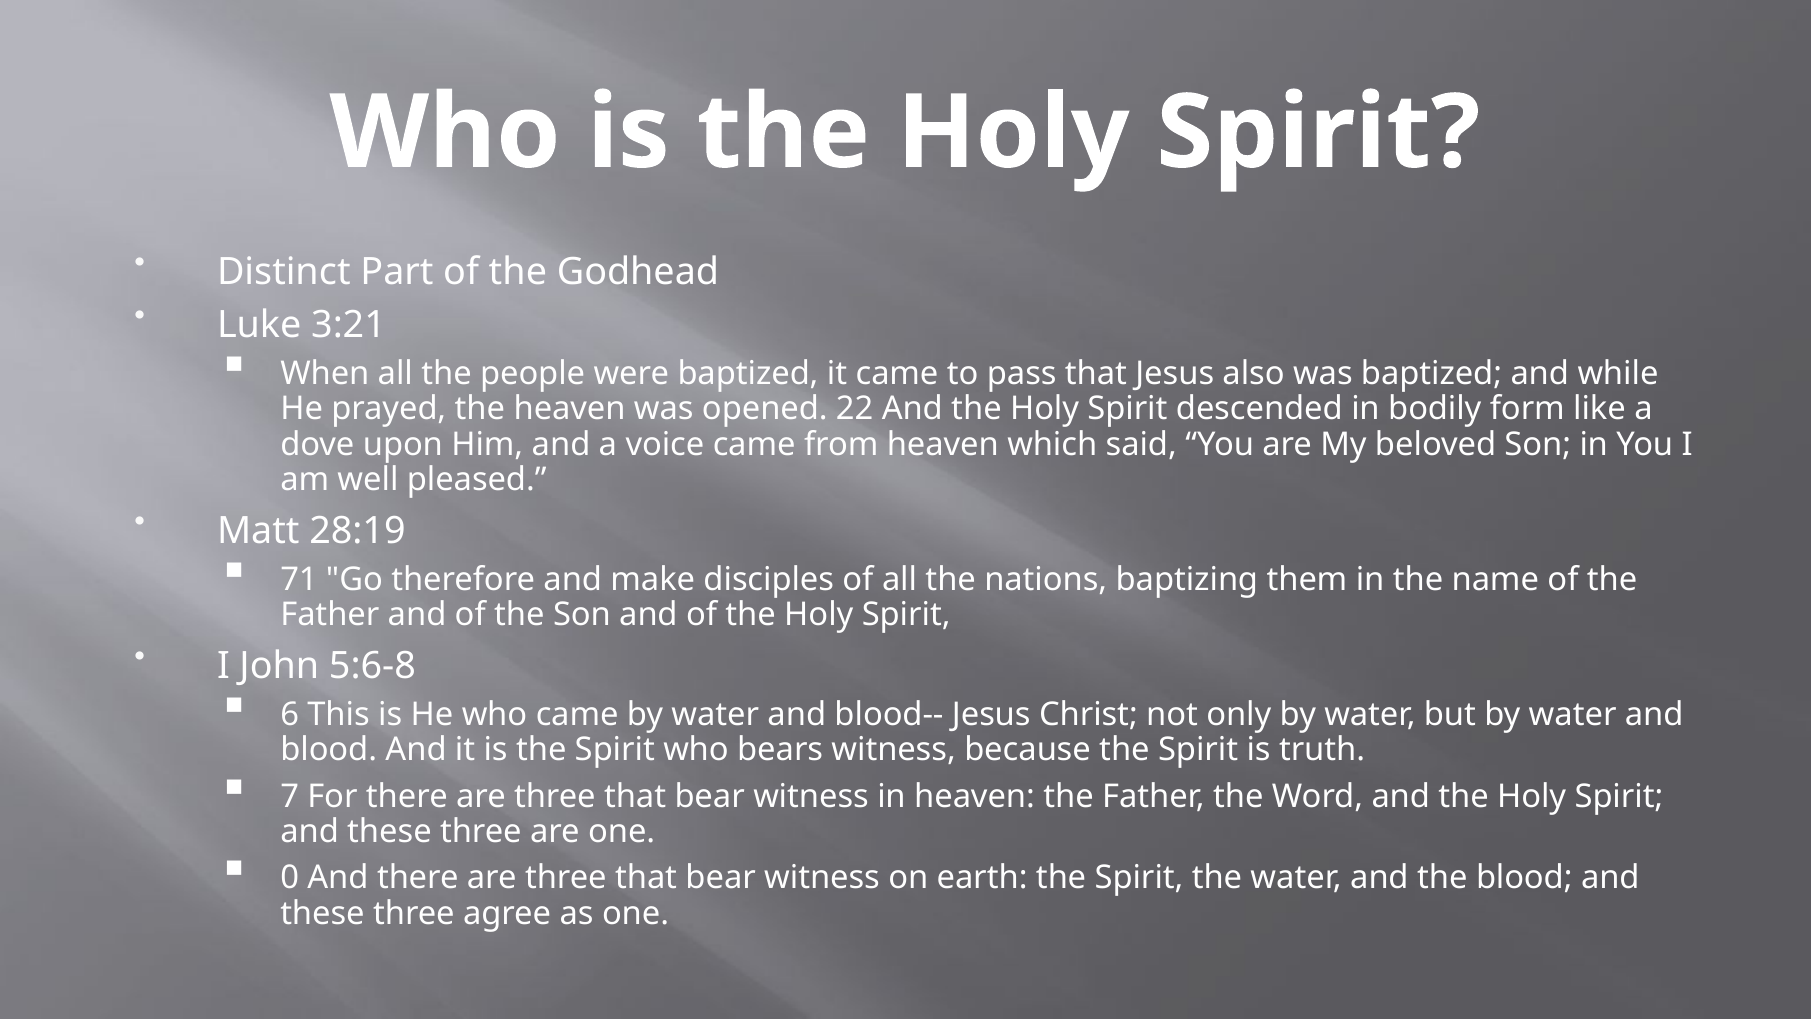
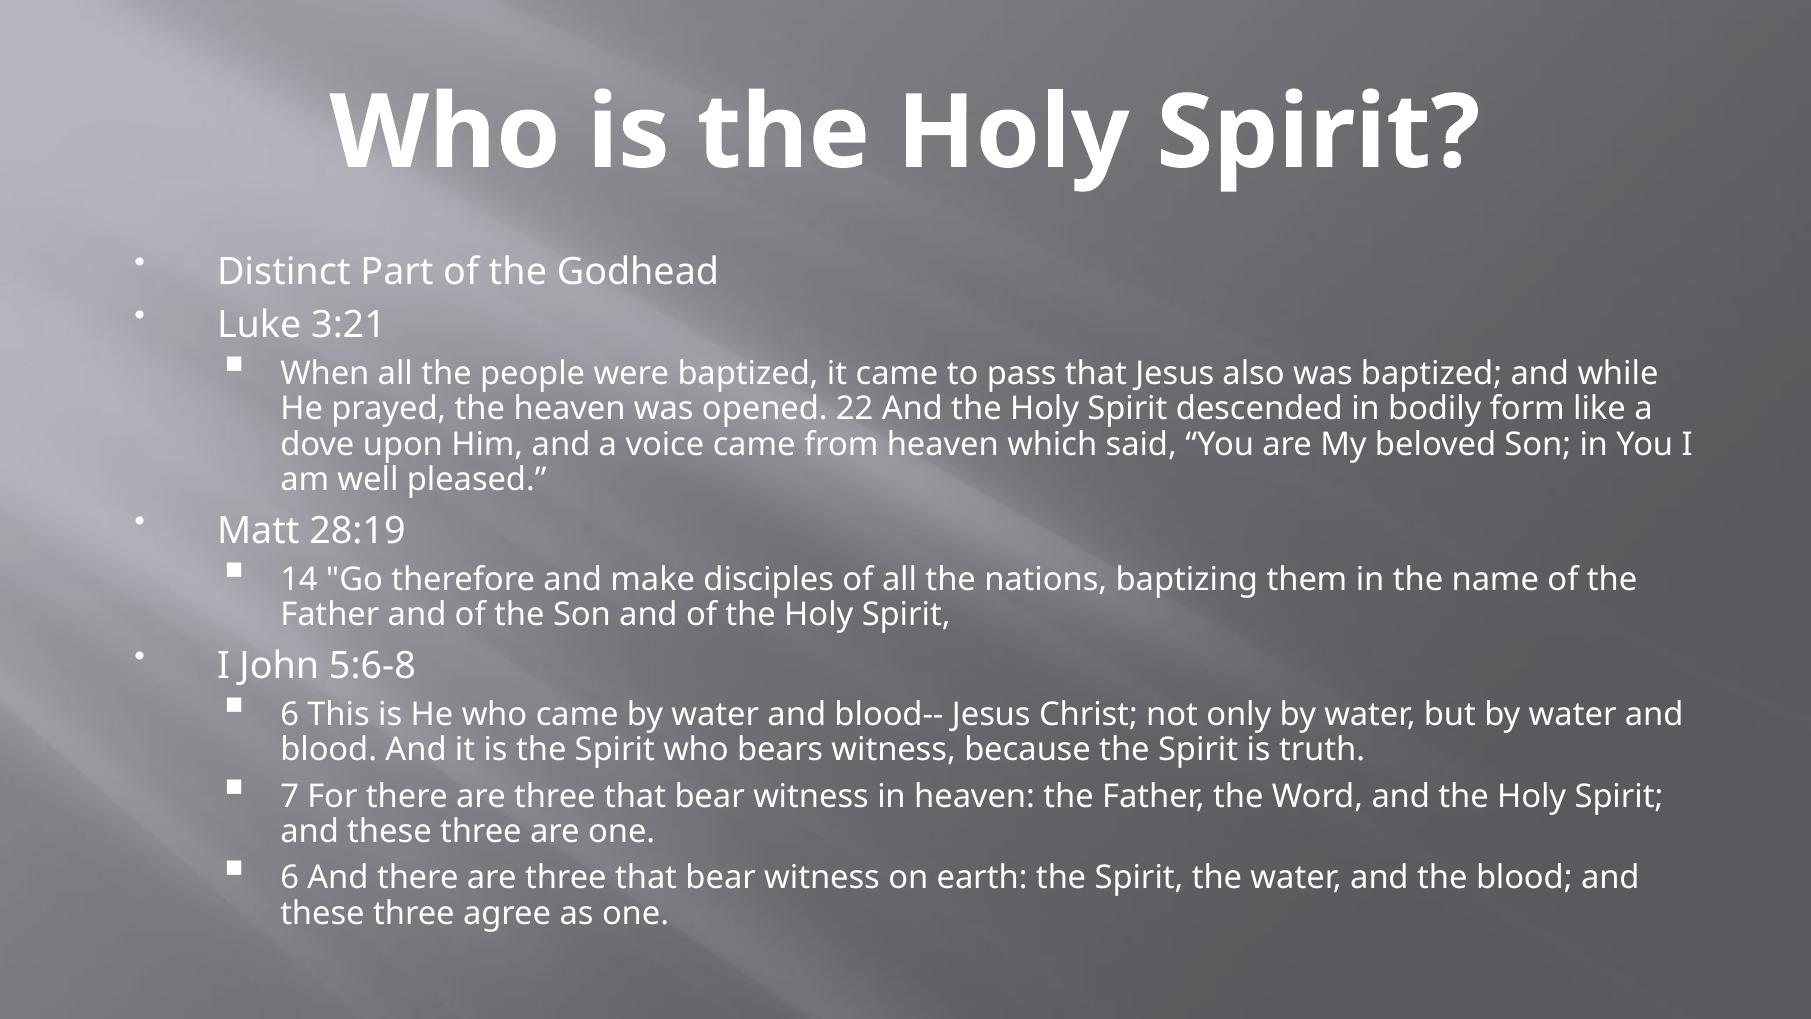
71: 71 -> 14 (299, 579)
0: 0 -> 6 (290, 878)
